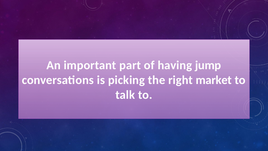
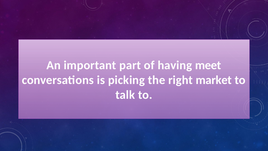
jump: jump -> meet (208, 65)
